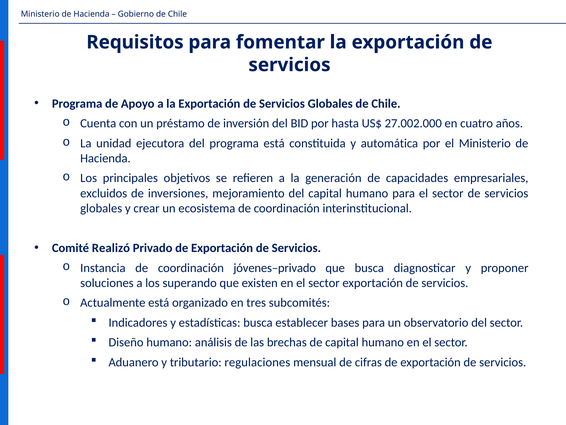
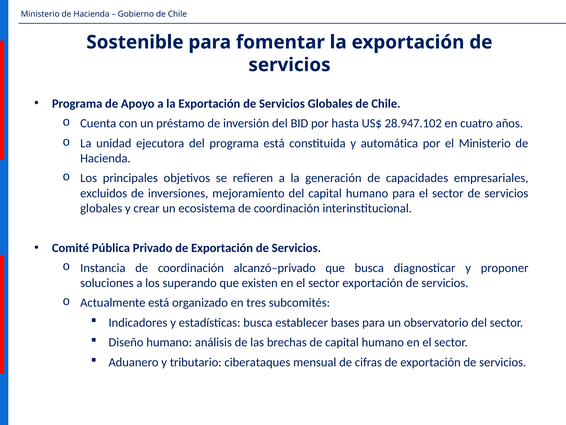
Requisitos: Requisitos -> Sostenible (135, 42)
27.002.000: 27.002.000 -> 28.947.102 (413, 123)
Realizó: Realizó -> Pública (111, 248)
jóvenes–privado: jóvenes–privado -> alcanzó–privado (275, 268)
regulaciones: regulaciones -> ciberataques (257, 362)
